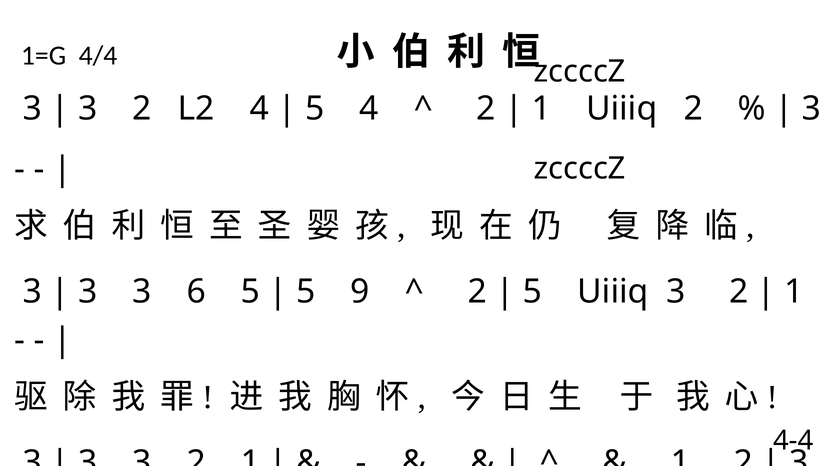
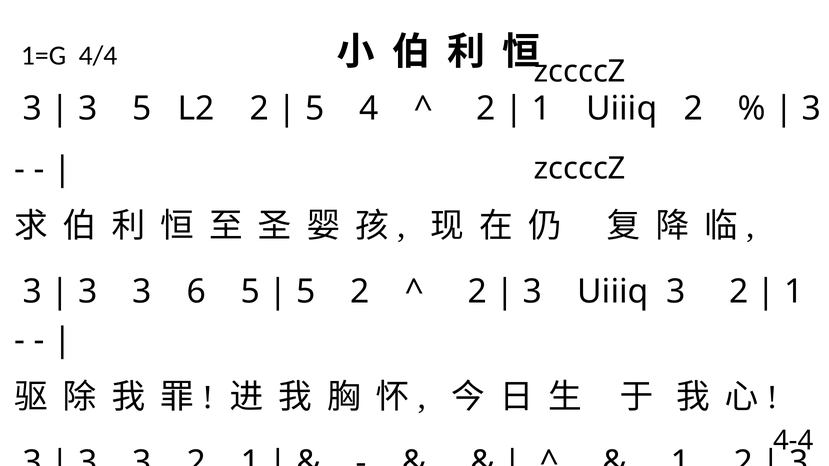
2: 2 -> 5 (142, 108)
L2 4: 4 -> 2 (259, 108)
5 9: 9 -> 2 (360, 292)
5: 5 -> 3 (533, 292)
